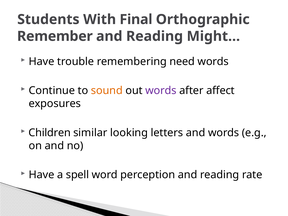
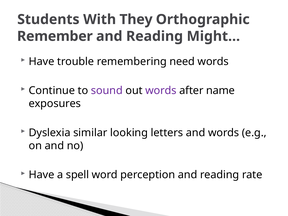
Final: Final -> They (136, 19)
sound colour: orange -> purple (107, 91)
affect: affect -> name (221, 91)
Children: Children -> Dyslexia (50, 133)
